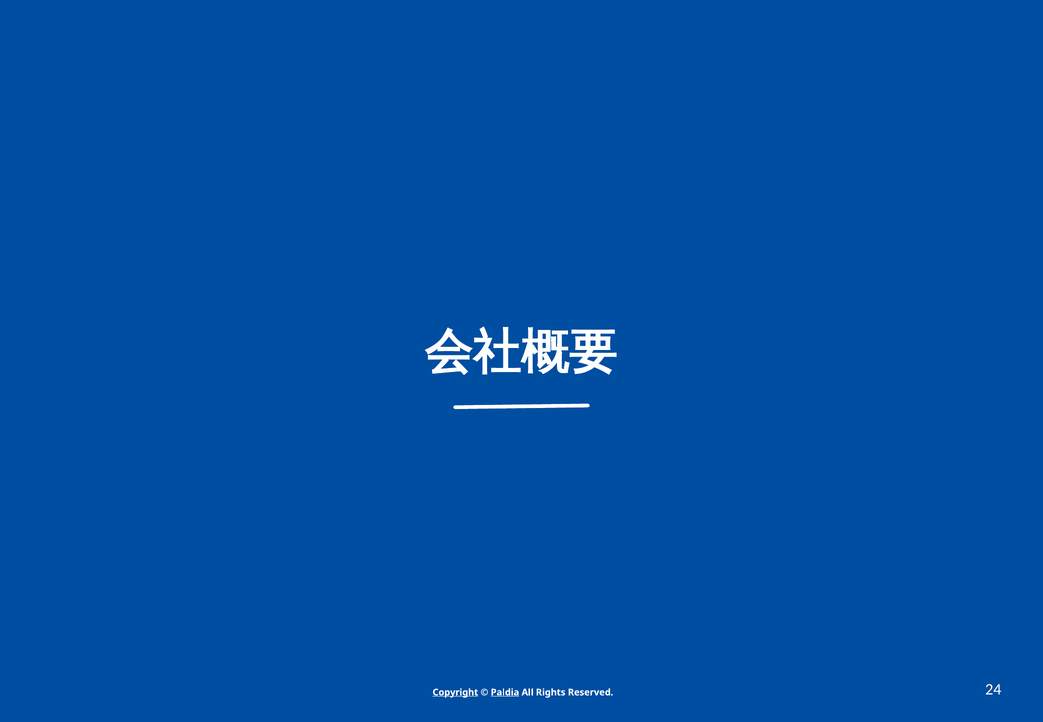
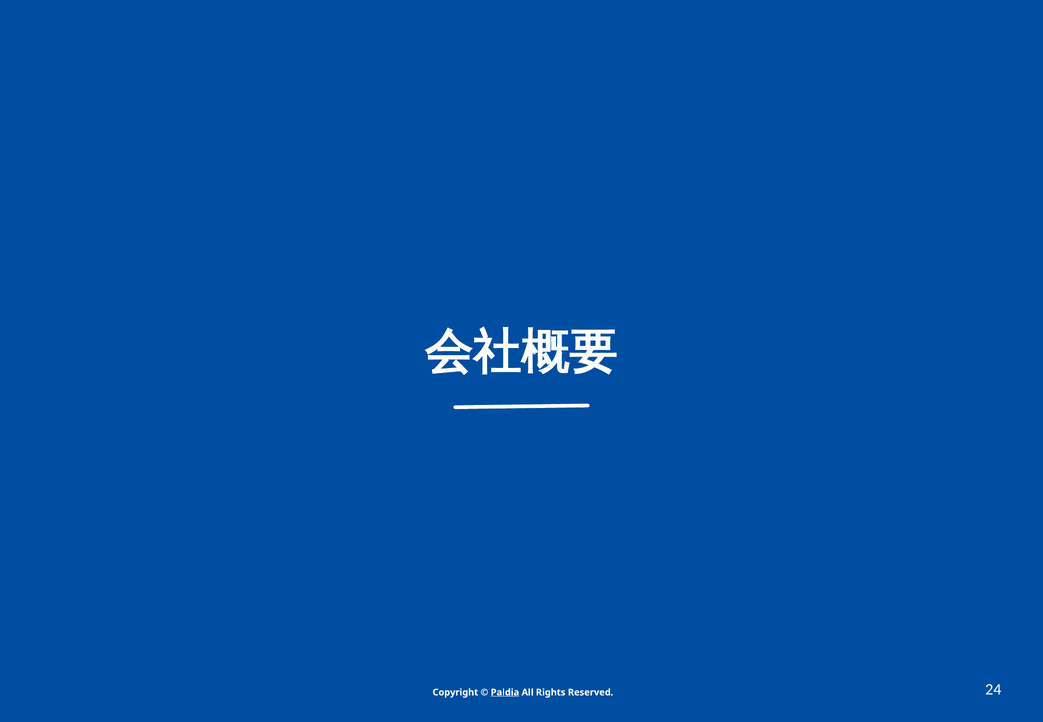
Copyright underline: present -> none (455, 692)
